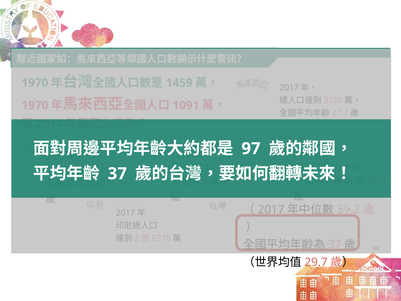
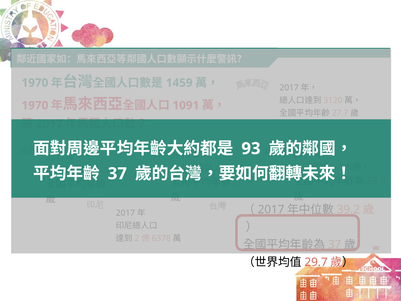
97: 97 -> 93 (251, 148)
